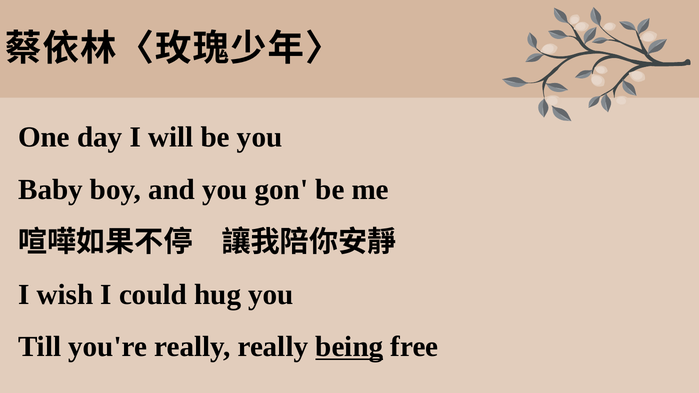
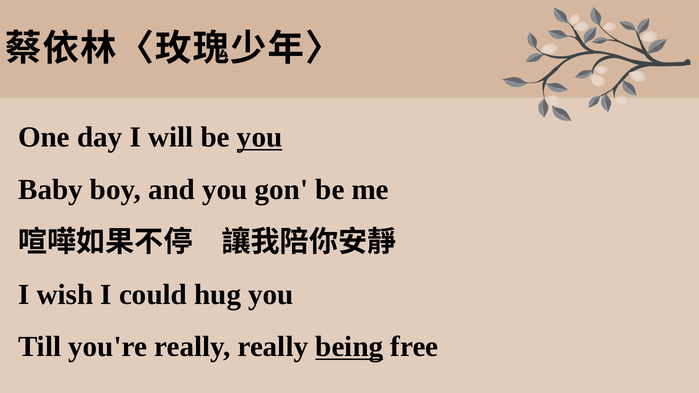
you underline: none -> present (260, 137)
